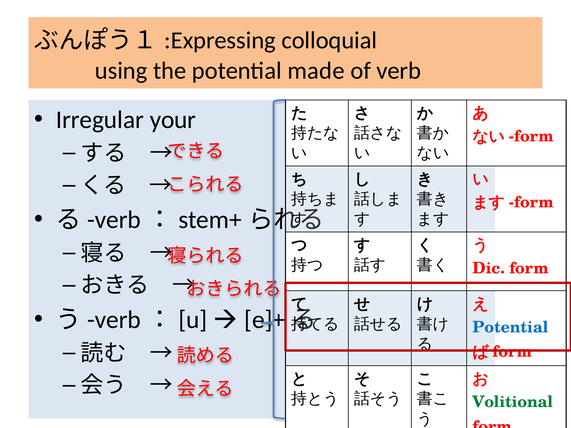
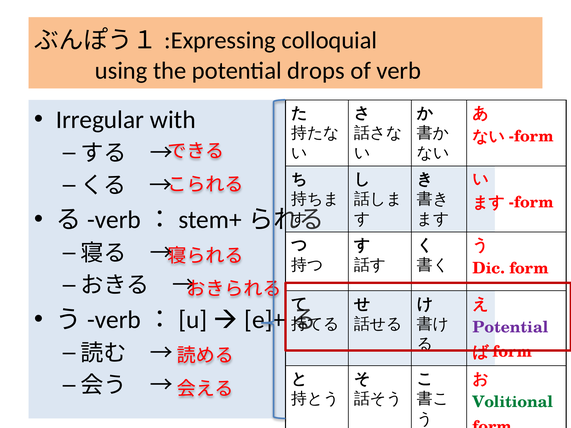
made: made -> drops (316, 71)
your: your -> with (173, 120)
Potential colour: blue -> purple (510, 327)
